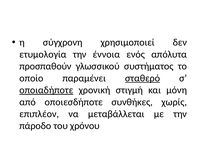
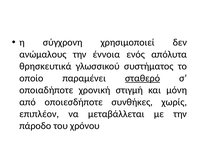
ετυμολογία: ετυμολογία -> ανώμαλους (43, 54)
προσπαθούν: προσπαθούν -> θρησκευτικά (45, 66)
οποιαδήποτε underline: present -> none (46, 90)
